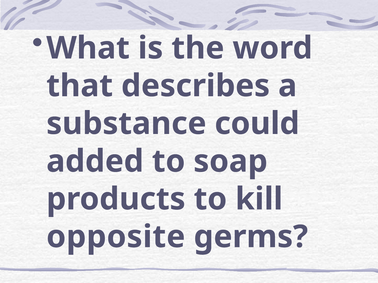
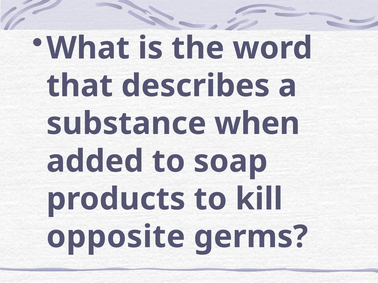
could: could -> when (257, 124)
